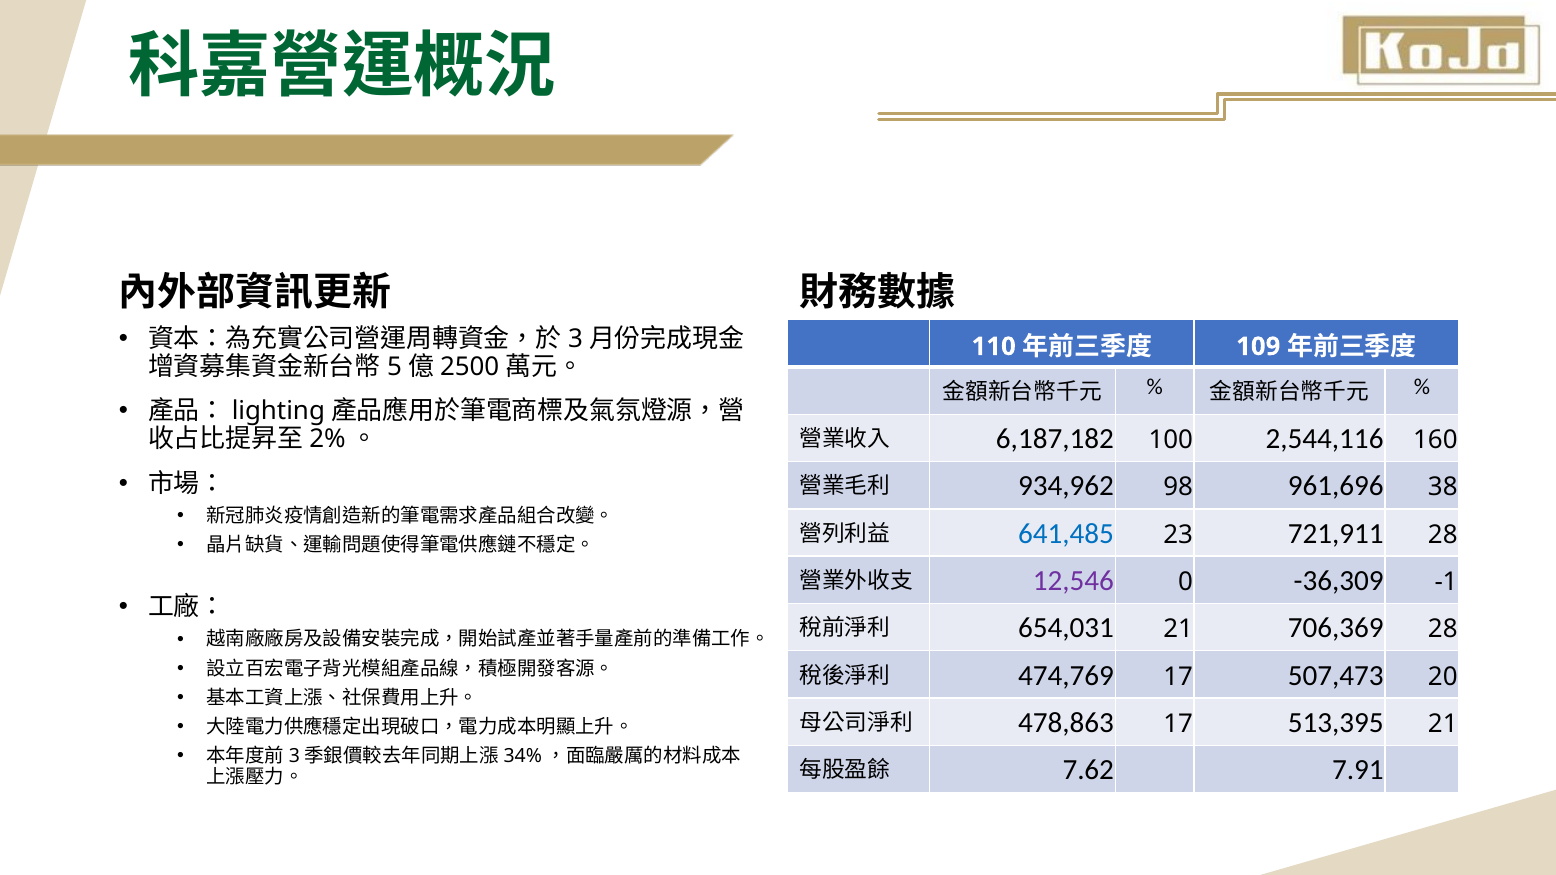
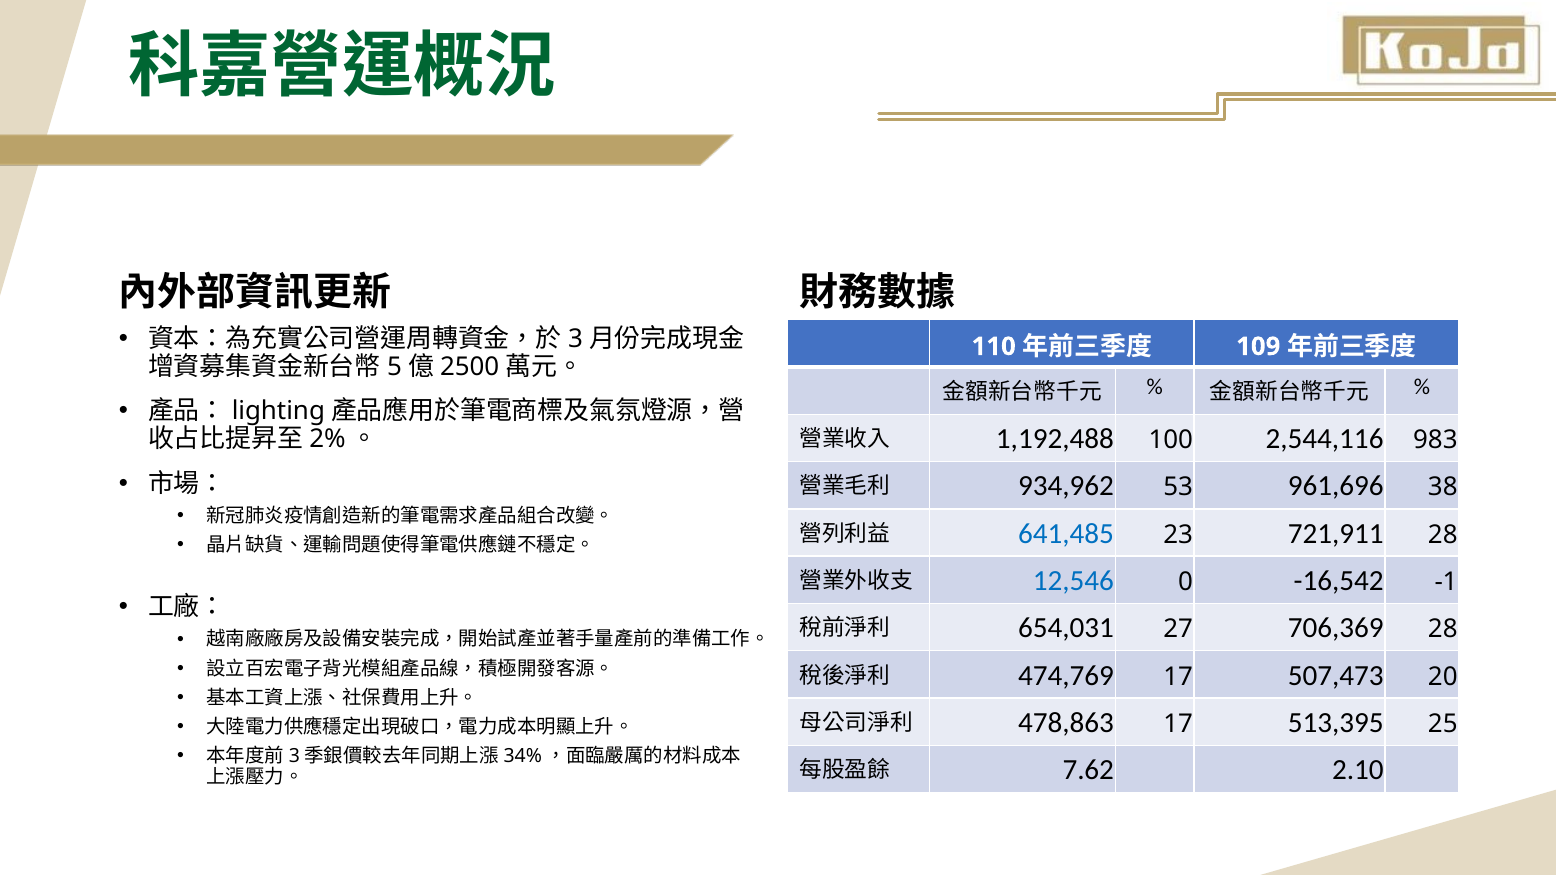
6,187,182: 6,187,182 -> 1,192,488 (1055, 439)
160: 160 -> 983 (1435, 440)
98: 98 -> 53 (1178, 487)
12,546 colour: purple -> blue (1073, 581)
-36,309: -36,309 -> -16,542 (1339, 581)
654,031 21: 21 -> 27 (1178, 629)
513,395 21: 21 -> 25 (1443, 724)
7.91: 7.91 -> 2.10 (1358, 770)
